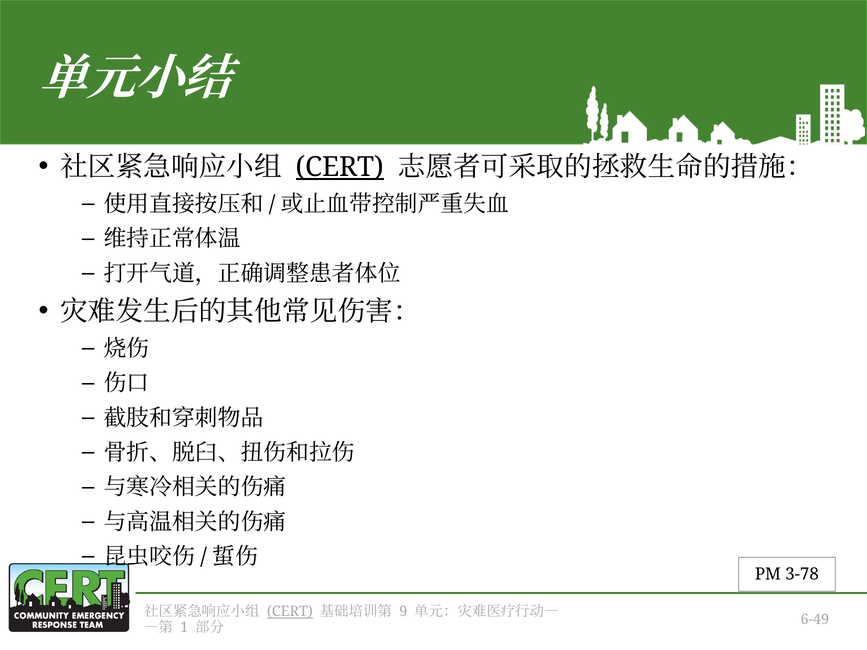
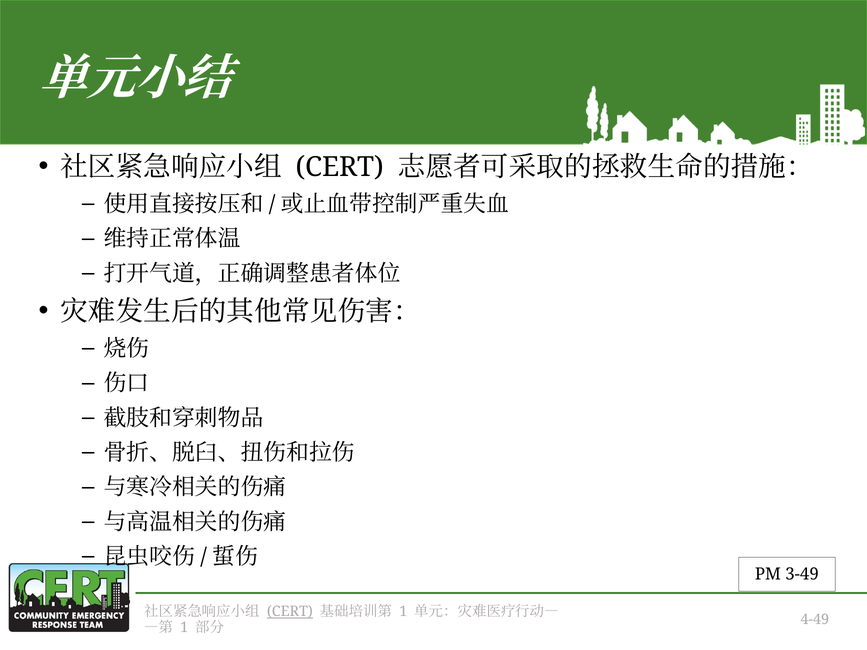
CERT underline: present -> none (340, 167)
3-78: 3-78 -> 3-49 (802, 574)
9: 9 -> 1 (403, 612)
6-49: 6-49 -> 4-49 (815, 620)
